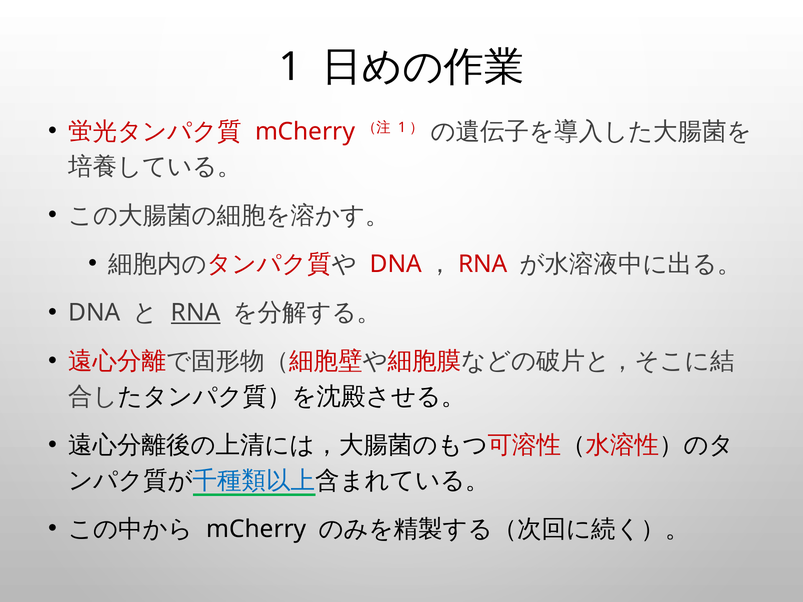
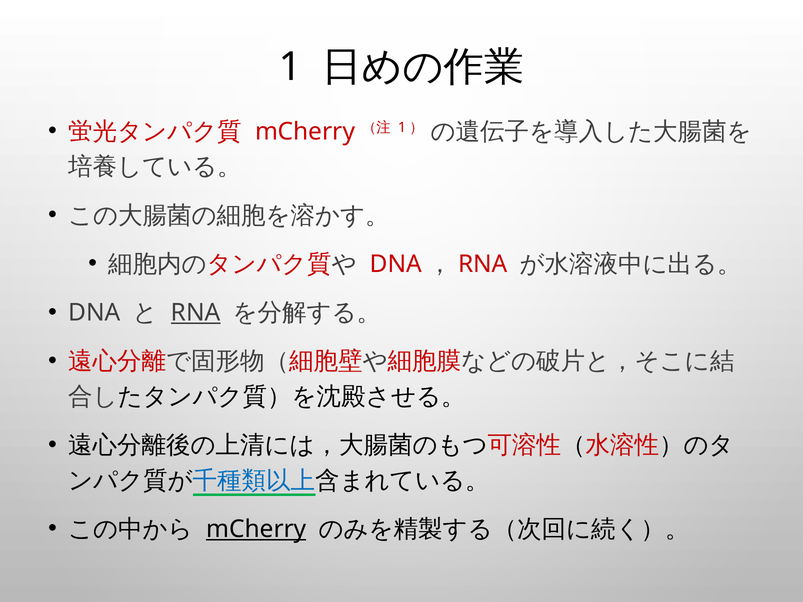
mCherry underline: none -> present (256, 529)
